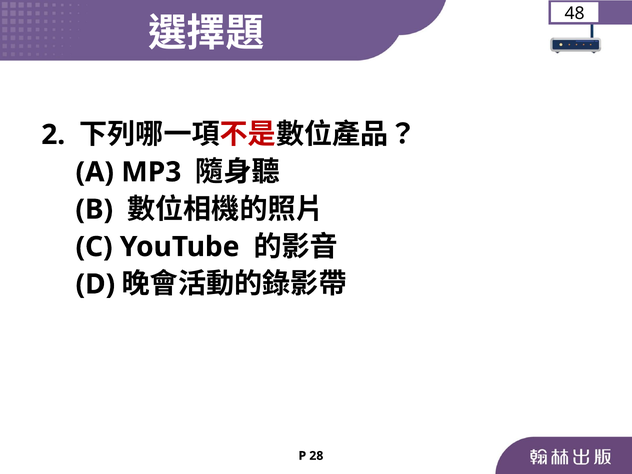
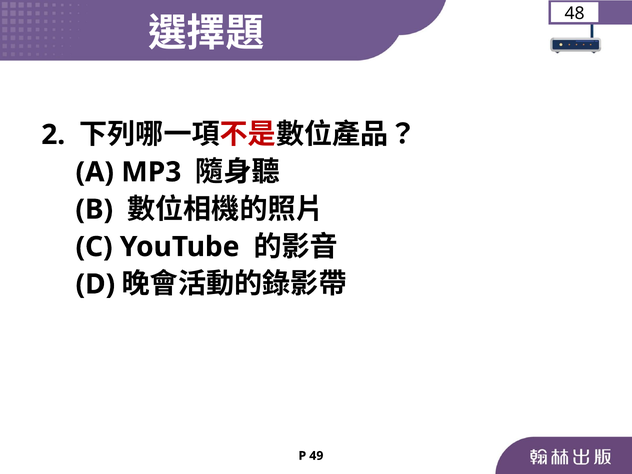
28: 28 -> 49 (316, 456)
